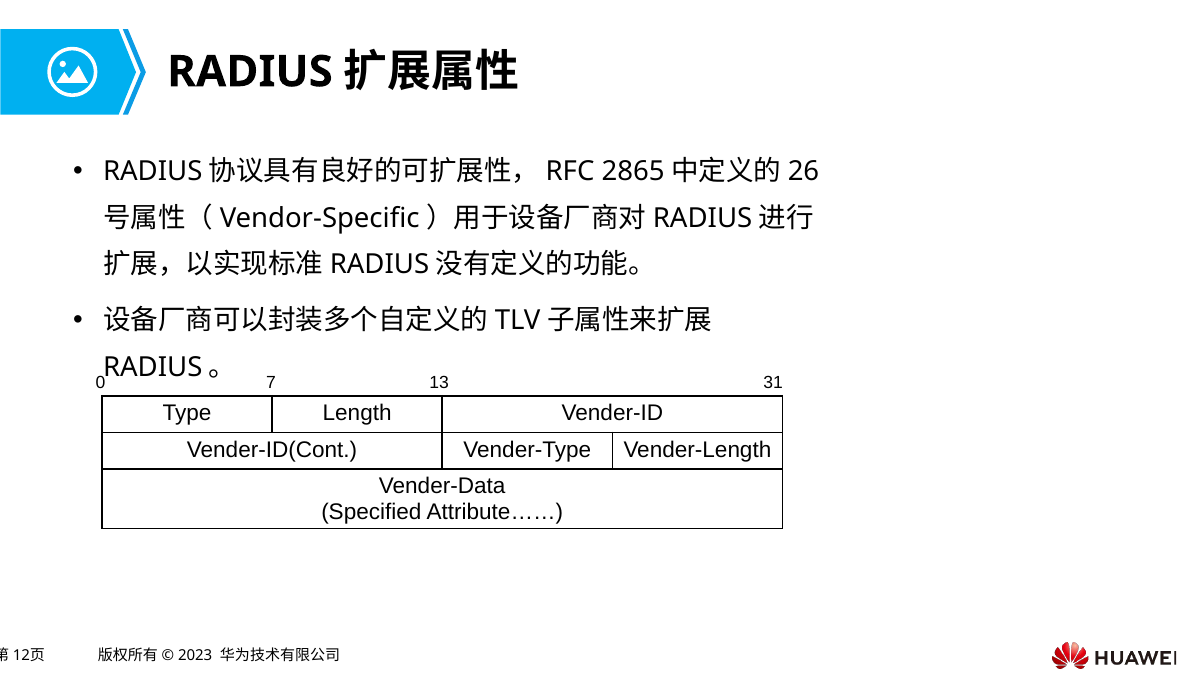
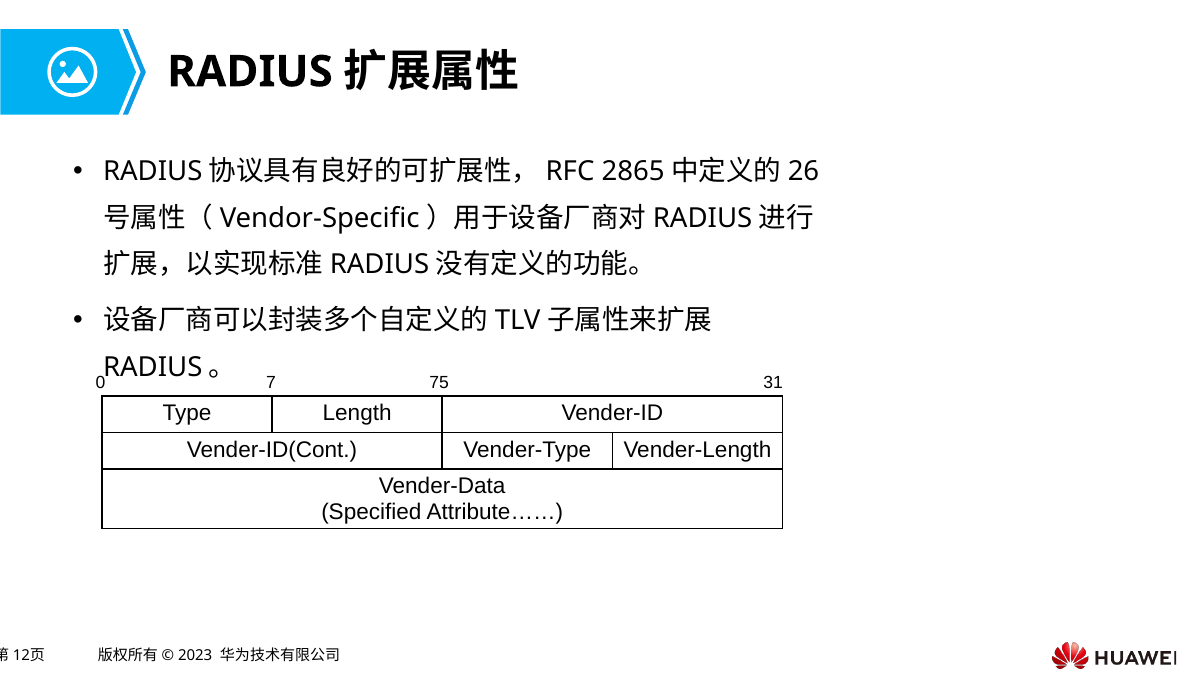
13: 13 -> 75 (439, 383)
